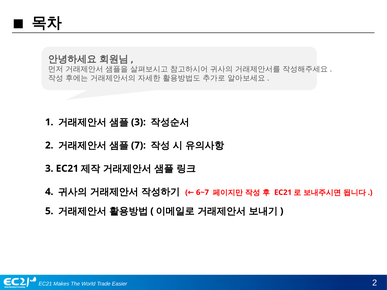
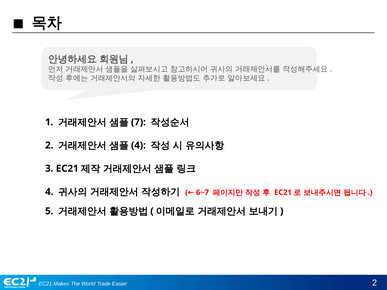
3: 3 -> 7 (138, 122)
7: 7 -> 4 (138, 145)
